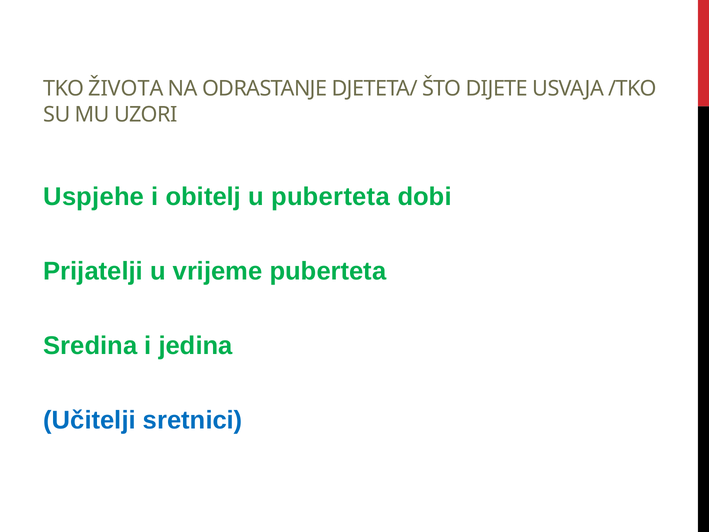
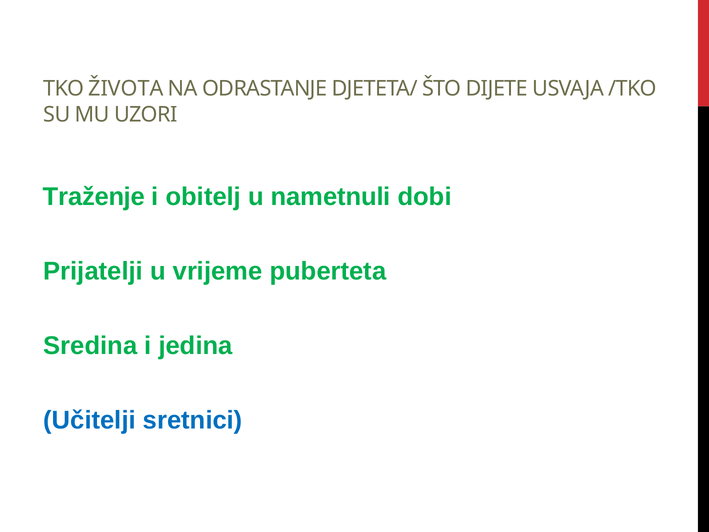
Uspjehe: Uspjehe -> Traženje (94, 197)
u puberteta: puberteta -> nametnuli (331, 197)
